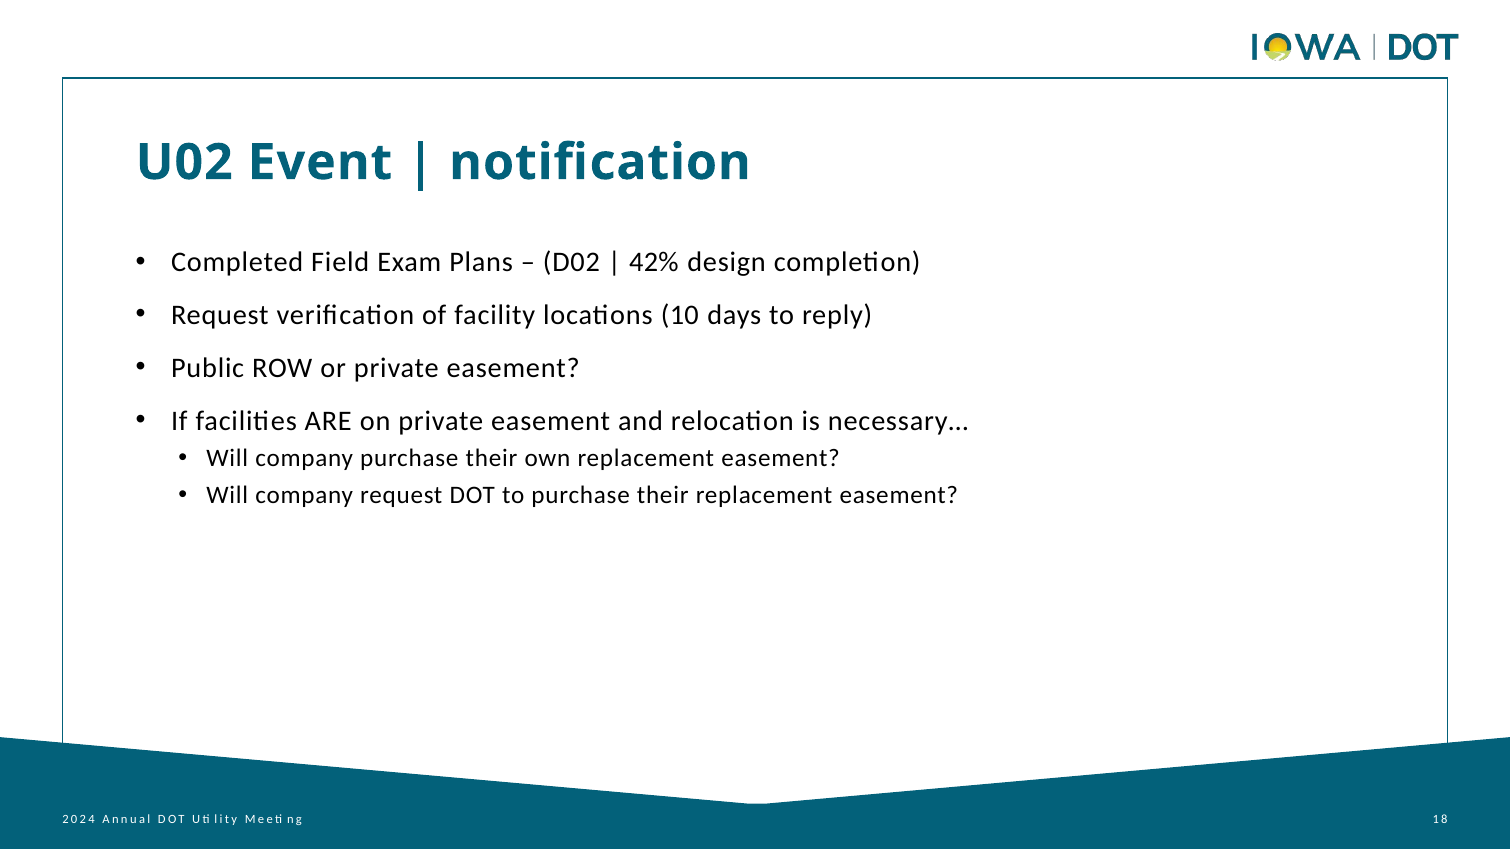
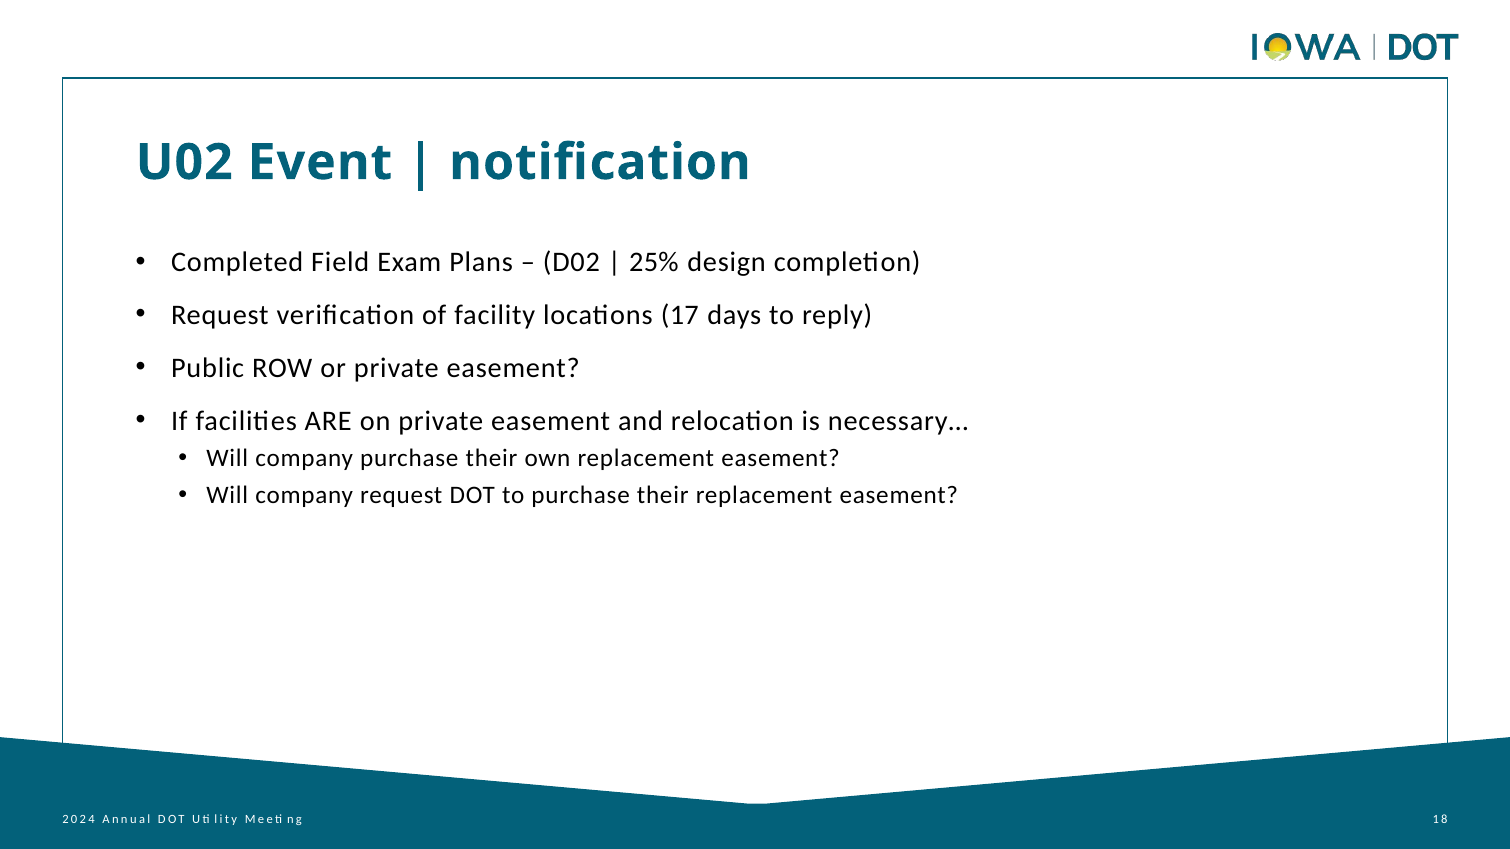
42%: 42% -> 25% (654, 262)
10: 10 -> 17 (680, 315)
